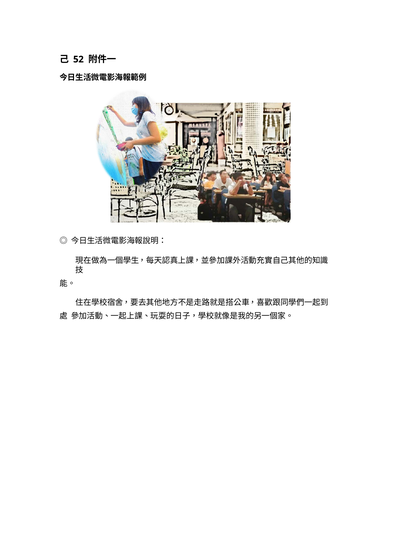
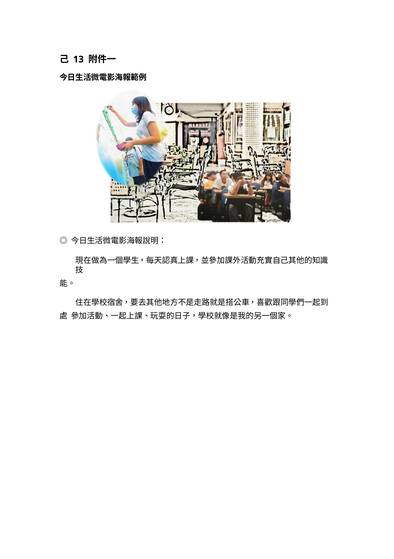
52: 52 -> 13 (78, 59)
